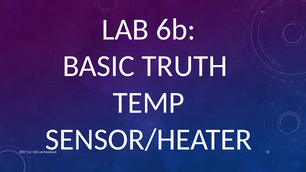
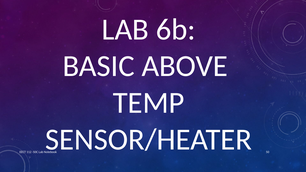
TRUTH: TRUTH -> ABOVE (185, 66)
